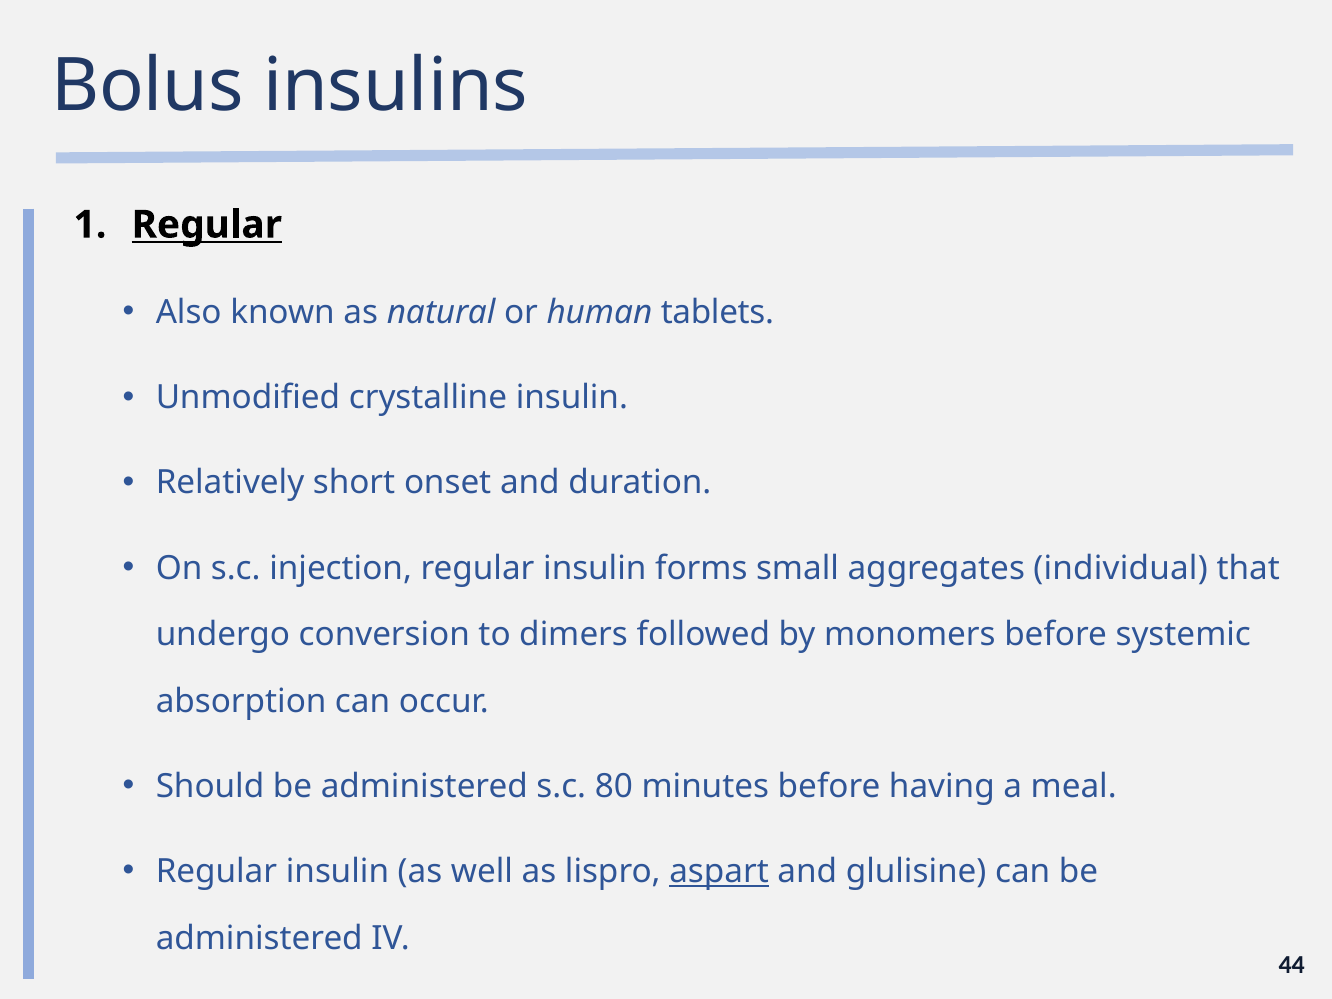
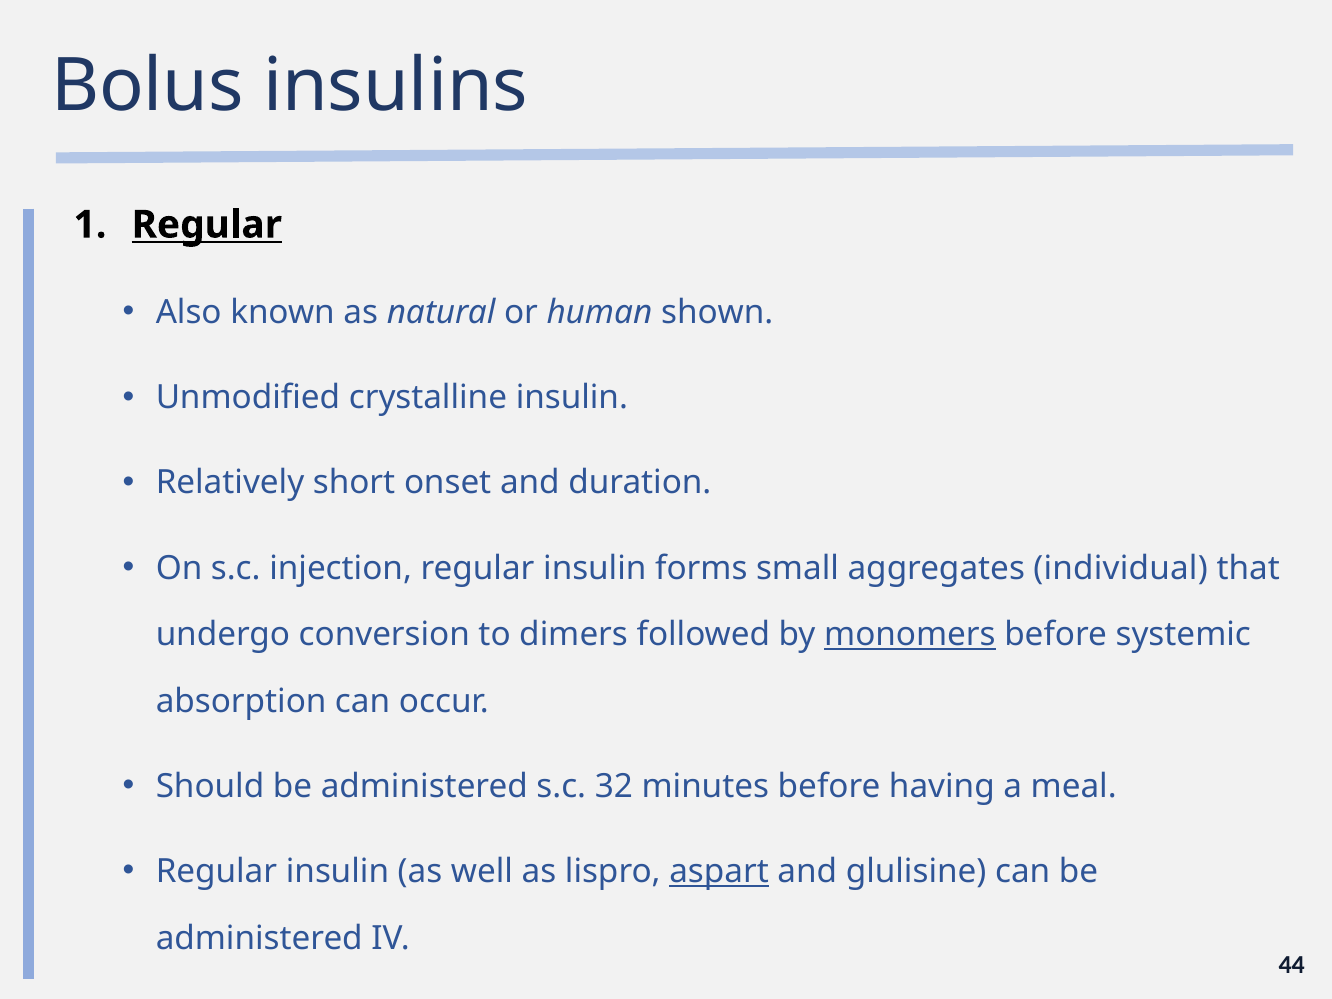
tablets: tablets -> shown (717, 313)
monomers underline: none -> present (910, 635)
80: 80 -> 32 (614, 786)
